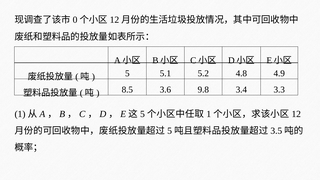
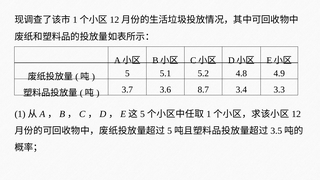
0: 0 -> 1 (75, 20)
8.5: 8.5 -> 3.7 (127, 90)
9.8: 9.8 -> 8.7 (203, 90)
